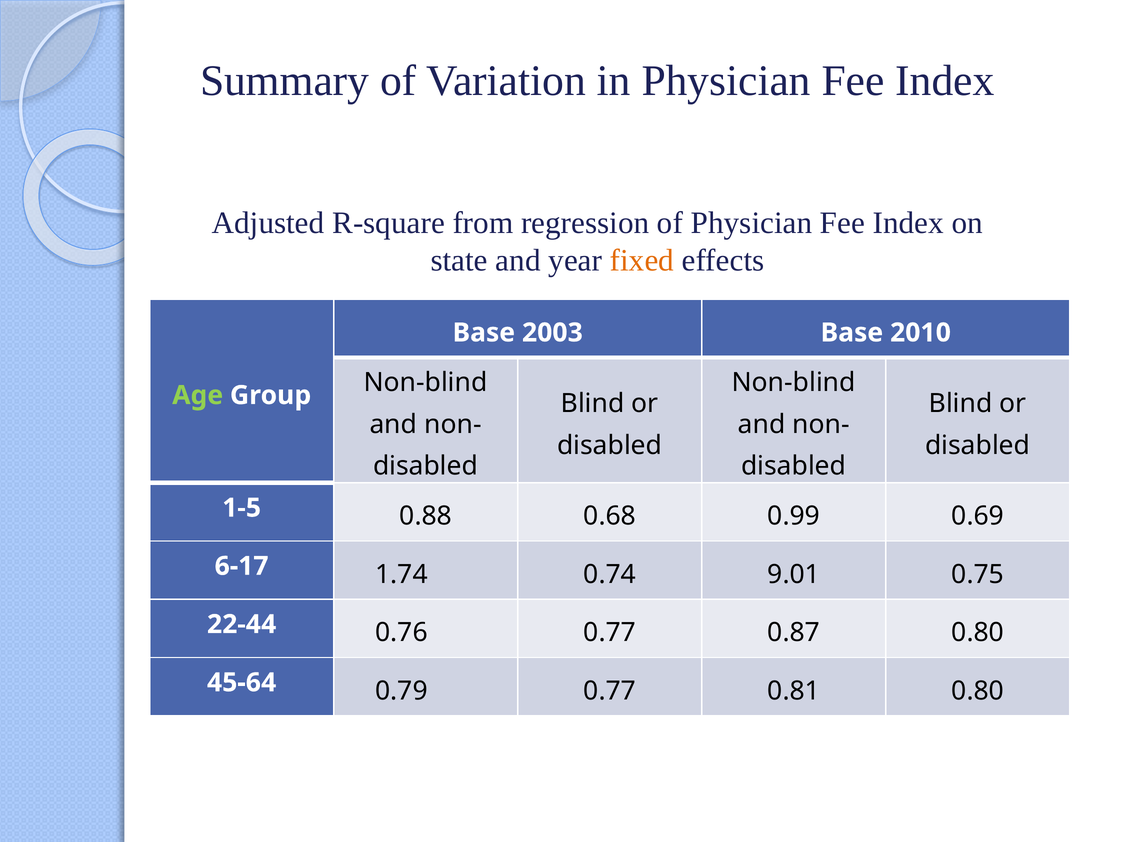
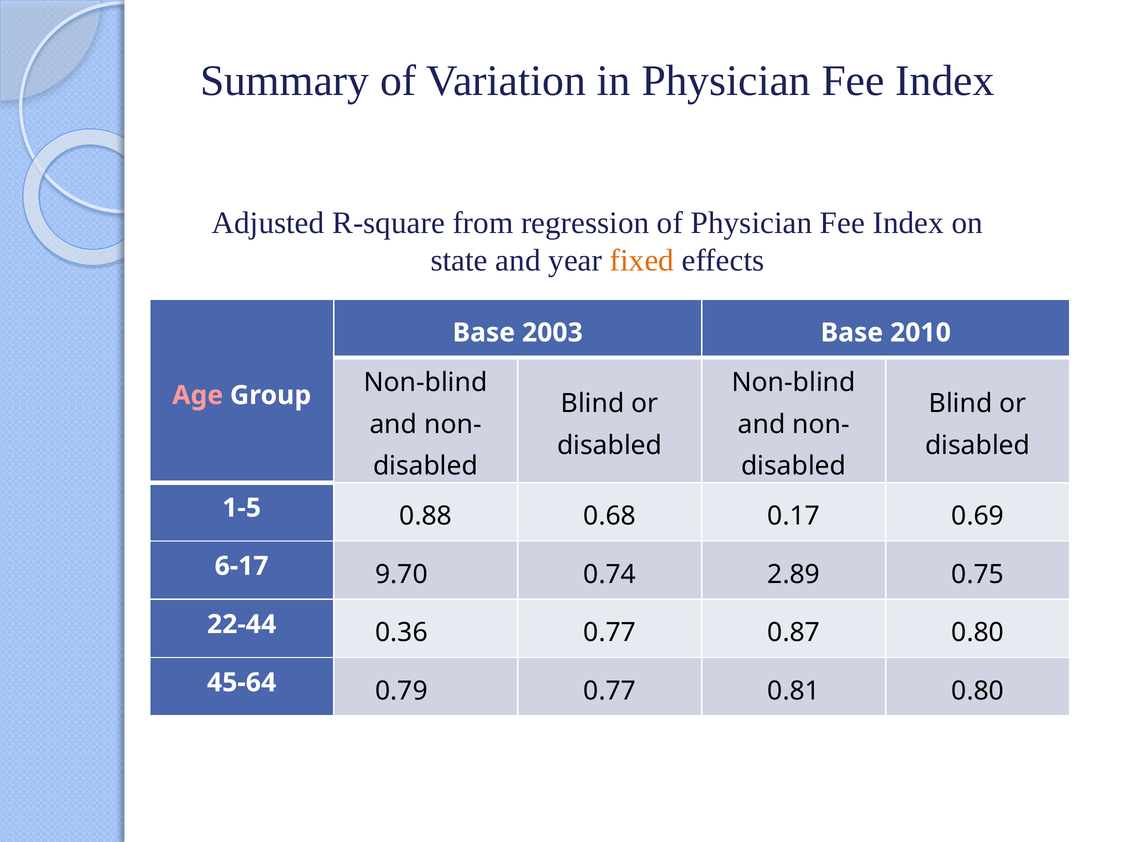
Age colour: light green -> pink (198, 395)
0.99: 0.99 -> 0.17 (794, 516)
1.74: 1.74 -> 9.70 (401, 574)
9.01: 9.01 -> 2.89 (794, 574)
0.76: 0.76 -> 0.36 (401, 632)
